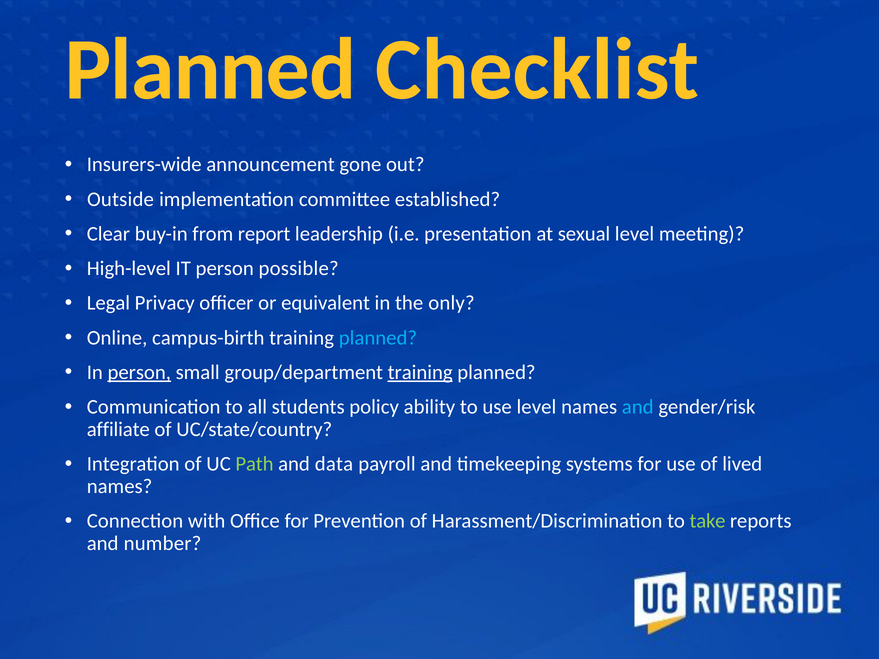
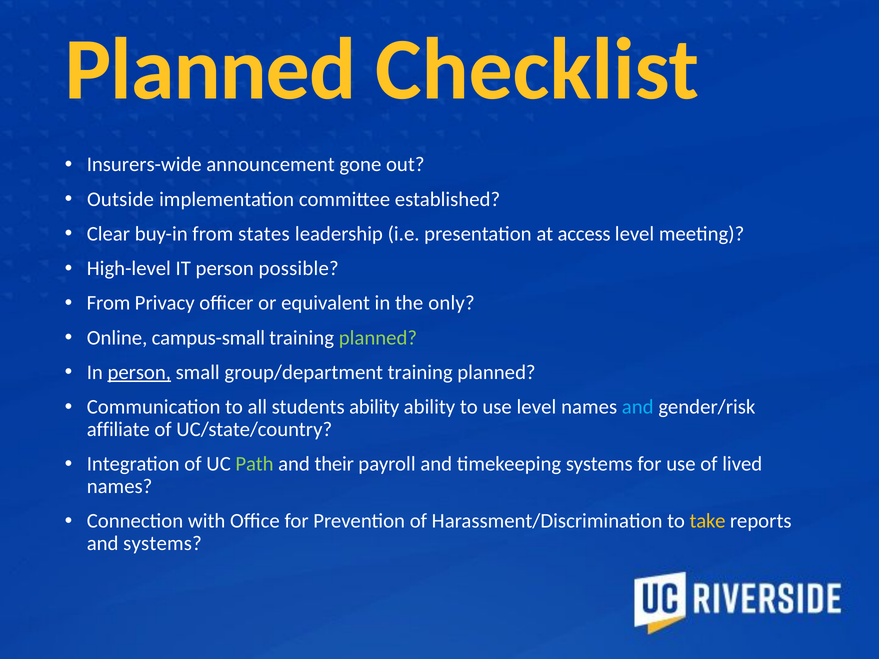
report: report -> states (264, 234)
sexual: sexual -> access (584, 234)
Legal: Legal -> From (109, 303)
campus-birth: campus-birth -> campus-small (208, 338)
planned colour: light blue -> light green (378, 338)
training underline: present -> none (420, 373)
students policy: policy -> ability (374, 407)
data: data -> their (334, 464)
take colour: light green -> yellow (708, 521)
and number: number -> systems (162, 544)
